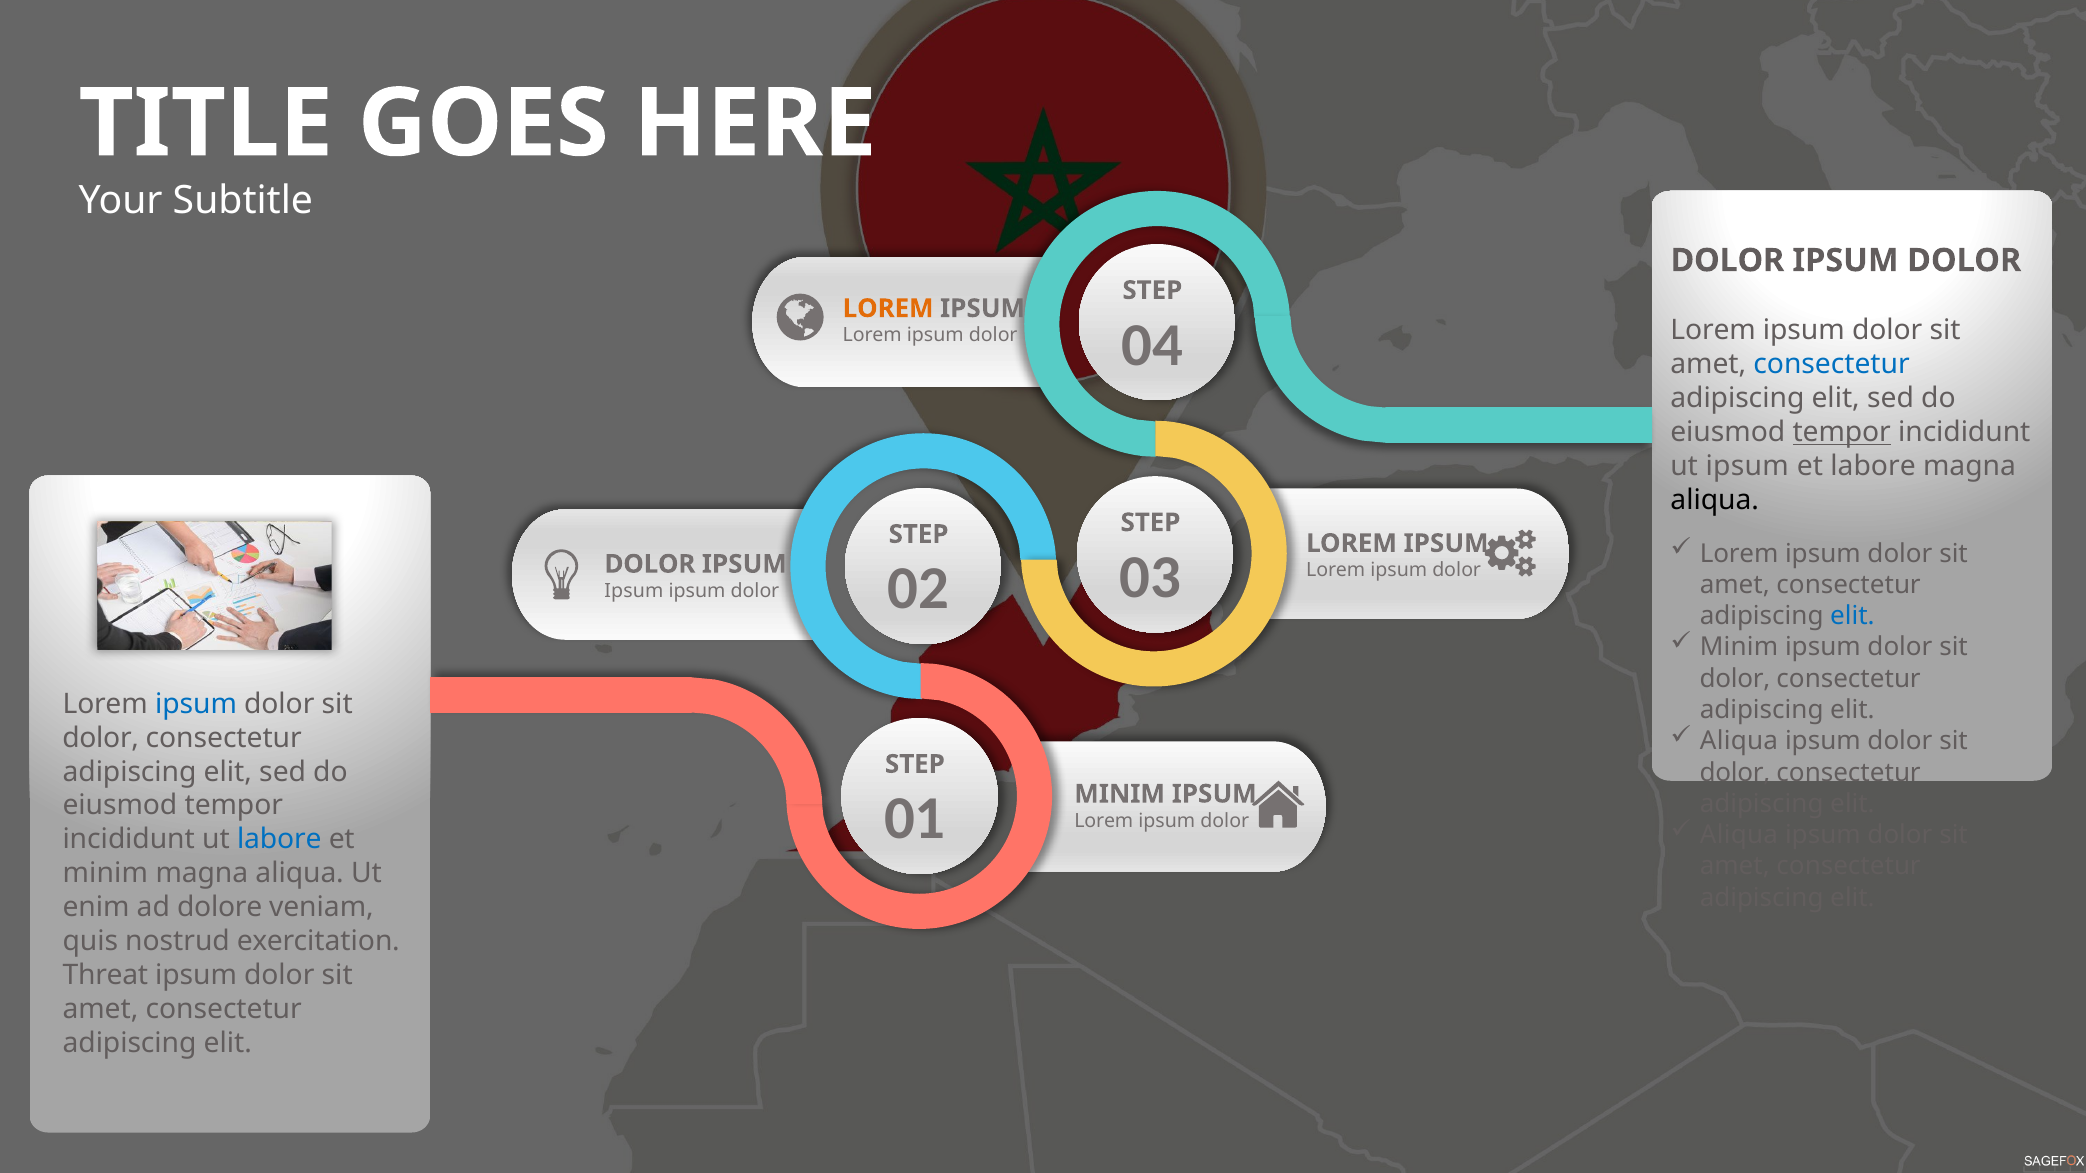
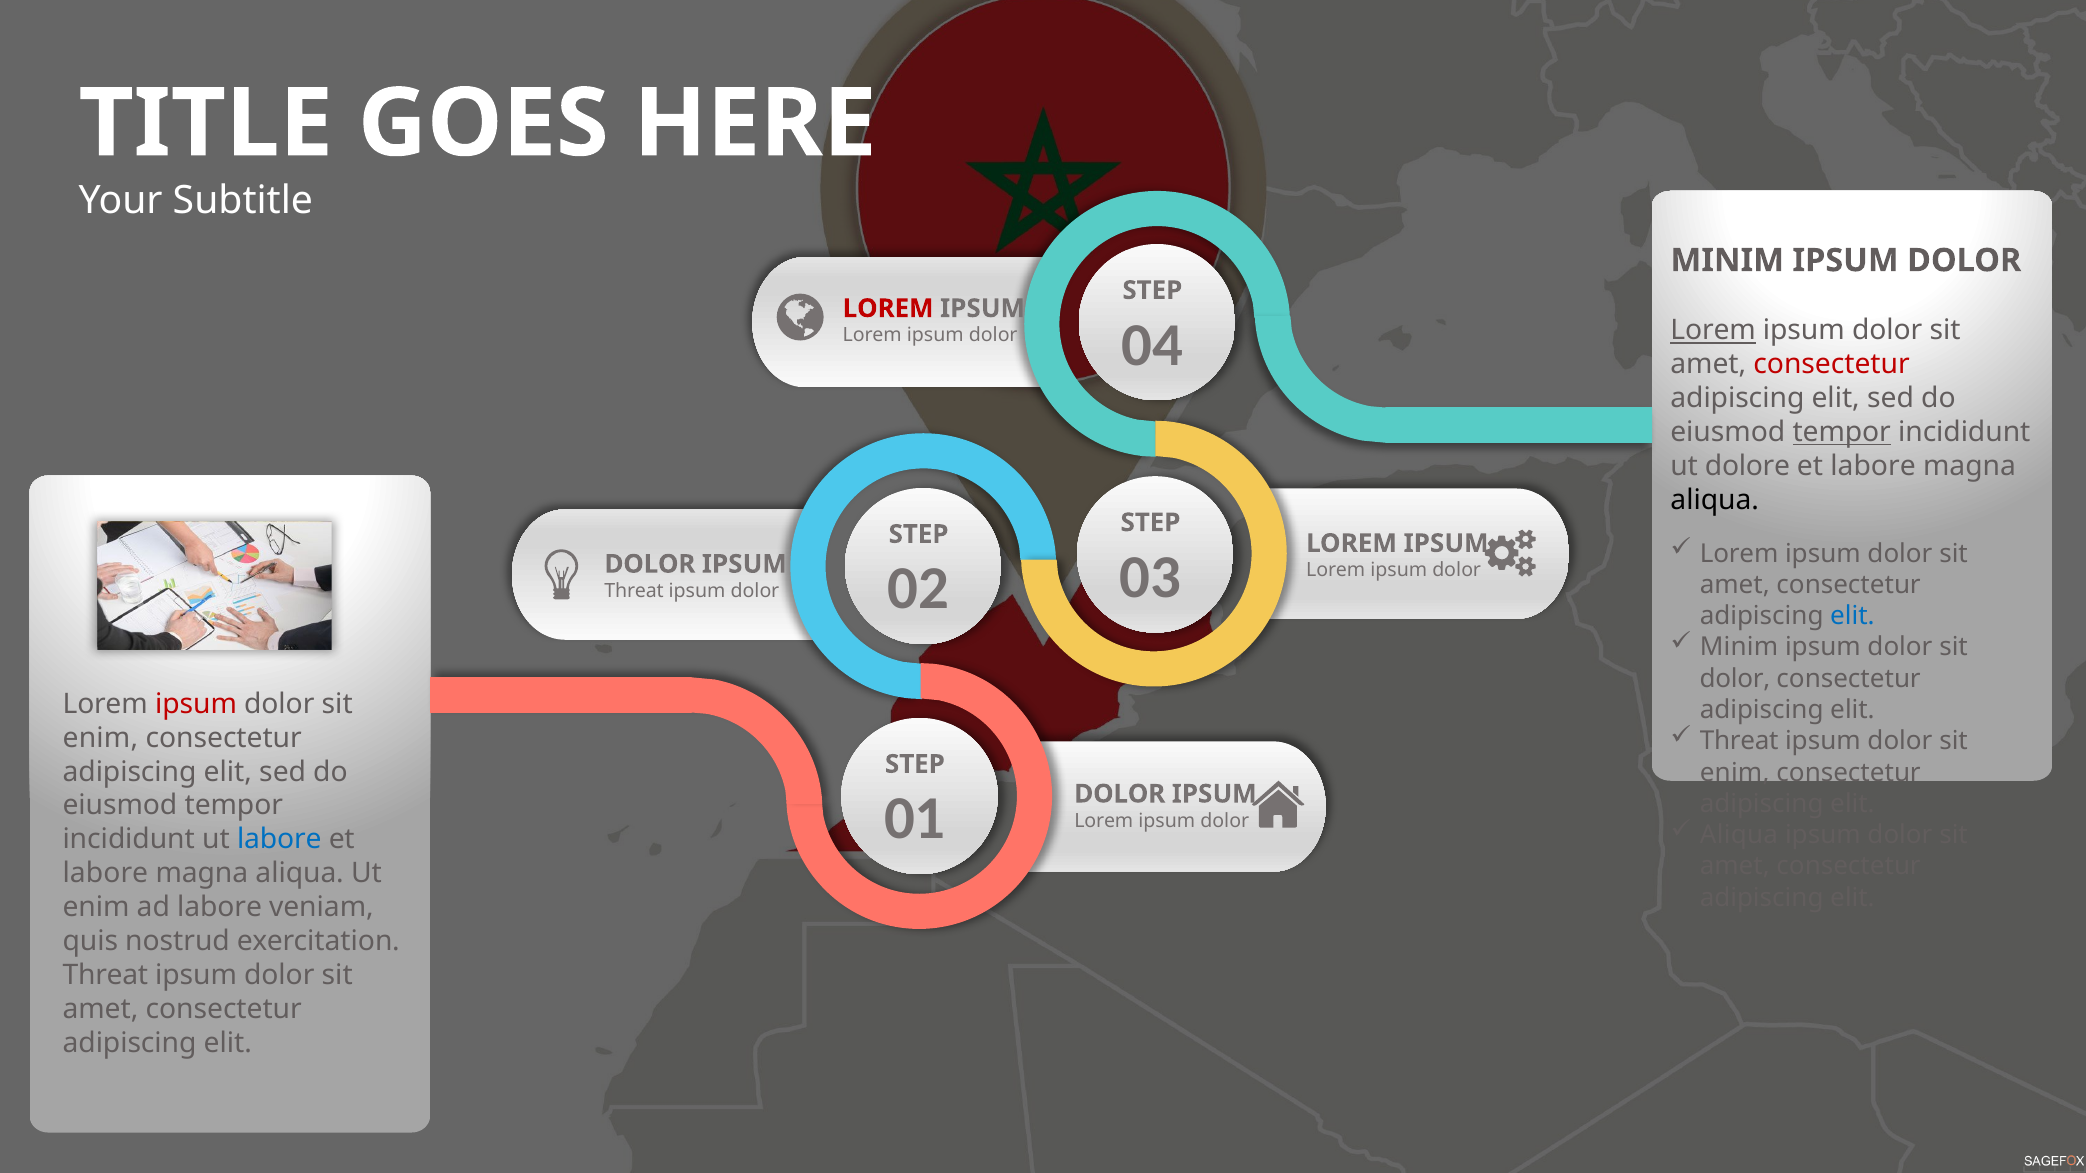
DOLOR: DOLOR -> MINIM (1727, 261)
LOREM colour: orange -> red (888, 309)
Lorem underline: none -> present (1713, 331)
consectetur colour: blue -> red (1832, 365)
ut ipsum: ipsum -> dolore (1748, 466)
Ipsum: Ipsum -> Threat (634, 591)
ipsum colour: blue -> red (196, 704)
Aliqua: Aliqua -> Threat (1739, 741)
dolor: dolor -> enim (100, 738)
dolor: dolor -> enim (1735, 773)
MINIM: MINIM -> DOLOR (1120, 794)
minim: minim -> labore (105, 874)
ad dolore: dolore -> labore (220, 908)
